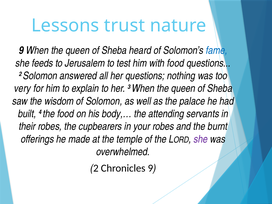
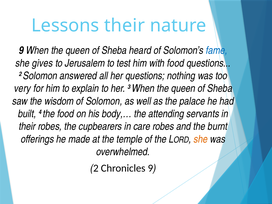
Lessons trust: trust -> their (124, 26)
feeds: feeds -> gives (42, 63)
your: your -> care (142, 126)
she colour: purple -> orange (201, 139)
